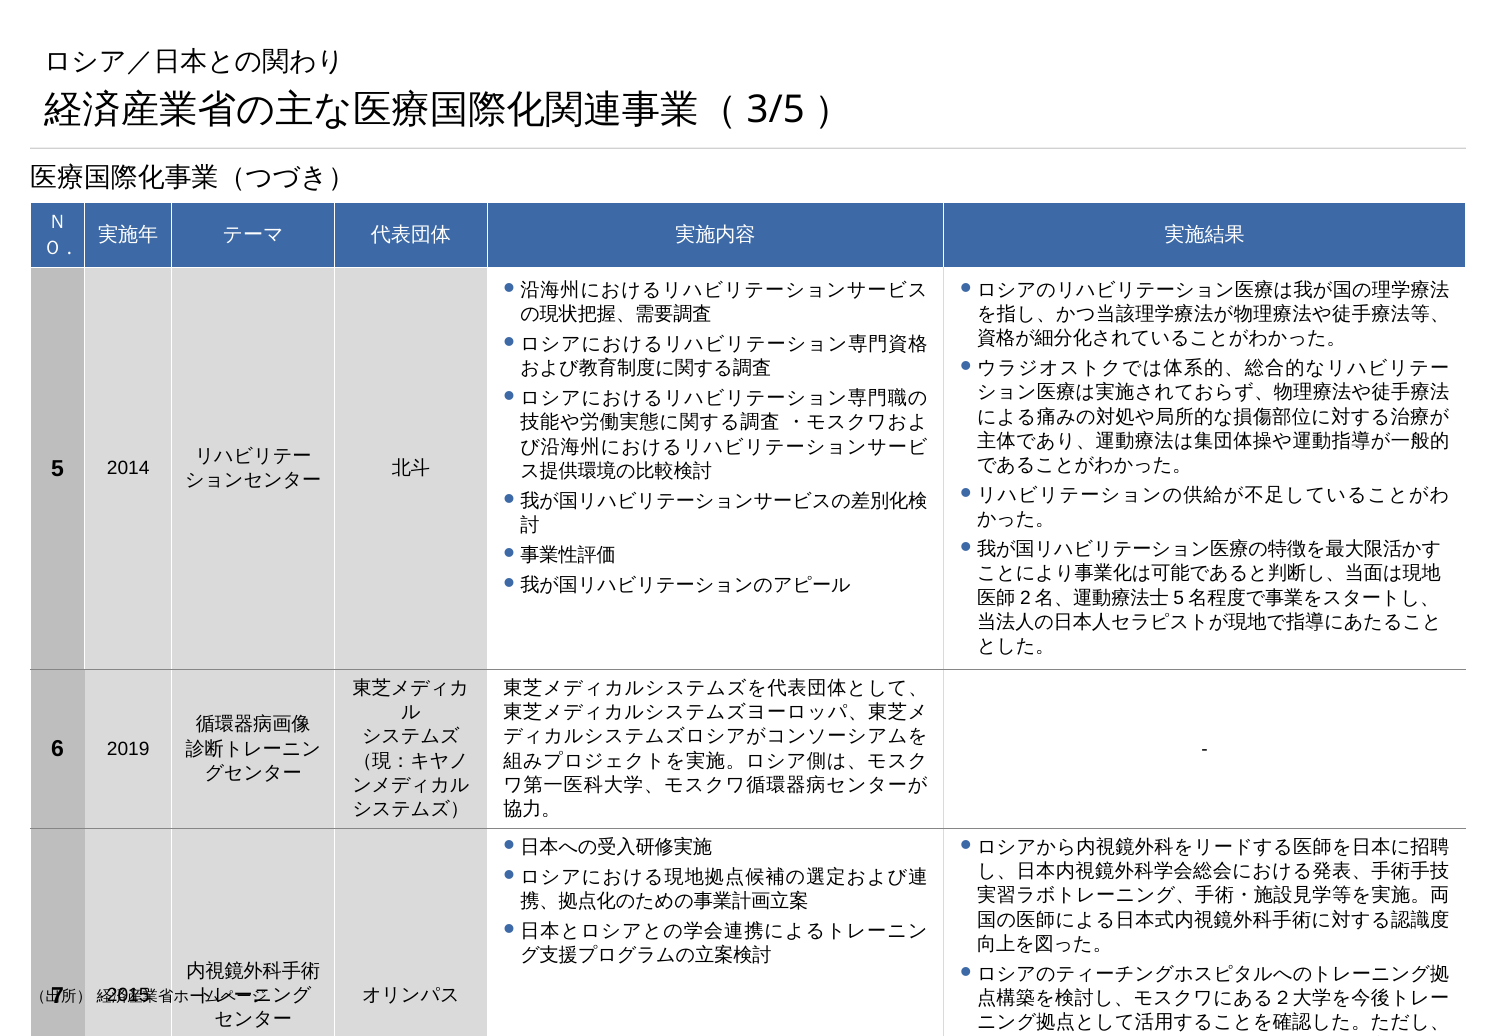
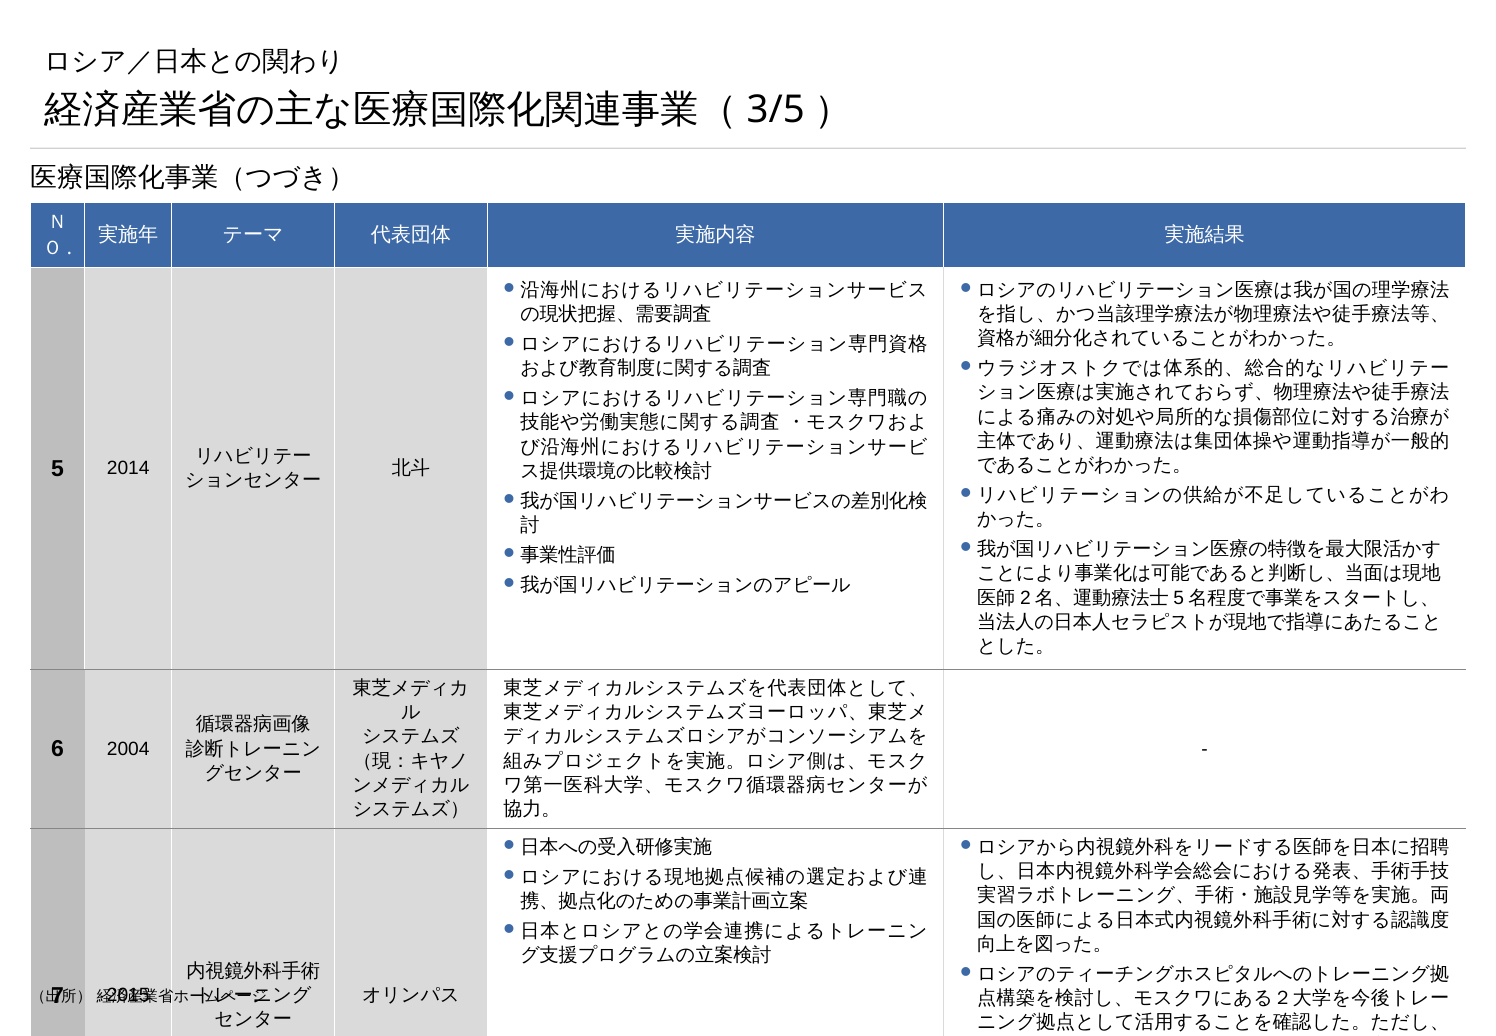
2019: 2019 -> 2004 (128, 749)
